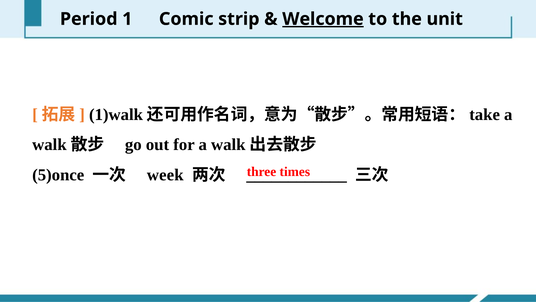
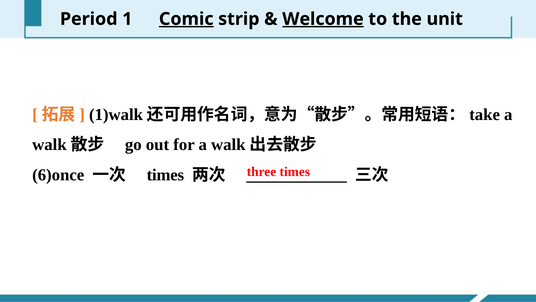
Comic underline: none -> present (186, 19)
5)once: 5)once -> 6)once (58, 175)
week: week -> times (165, 175)
